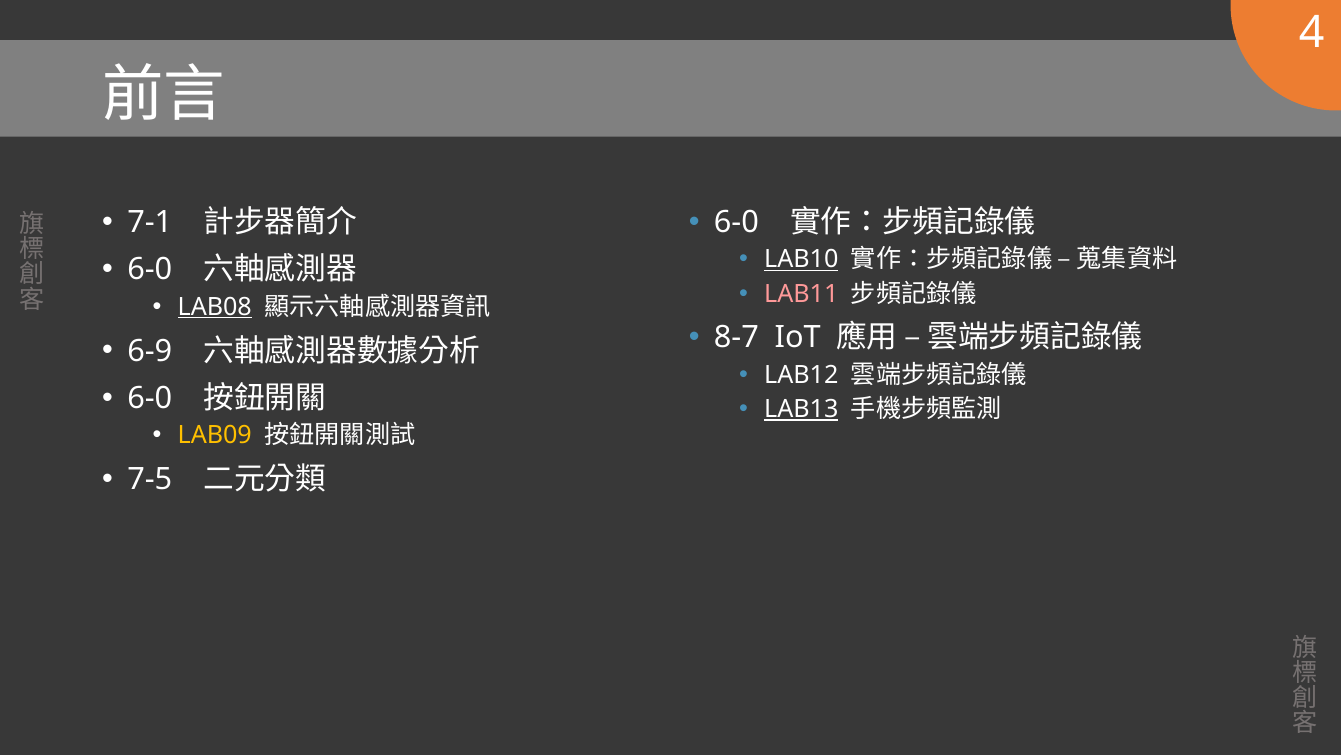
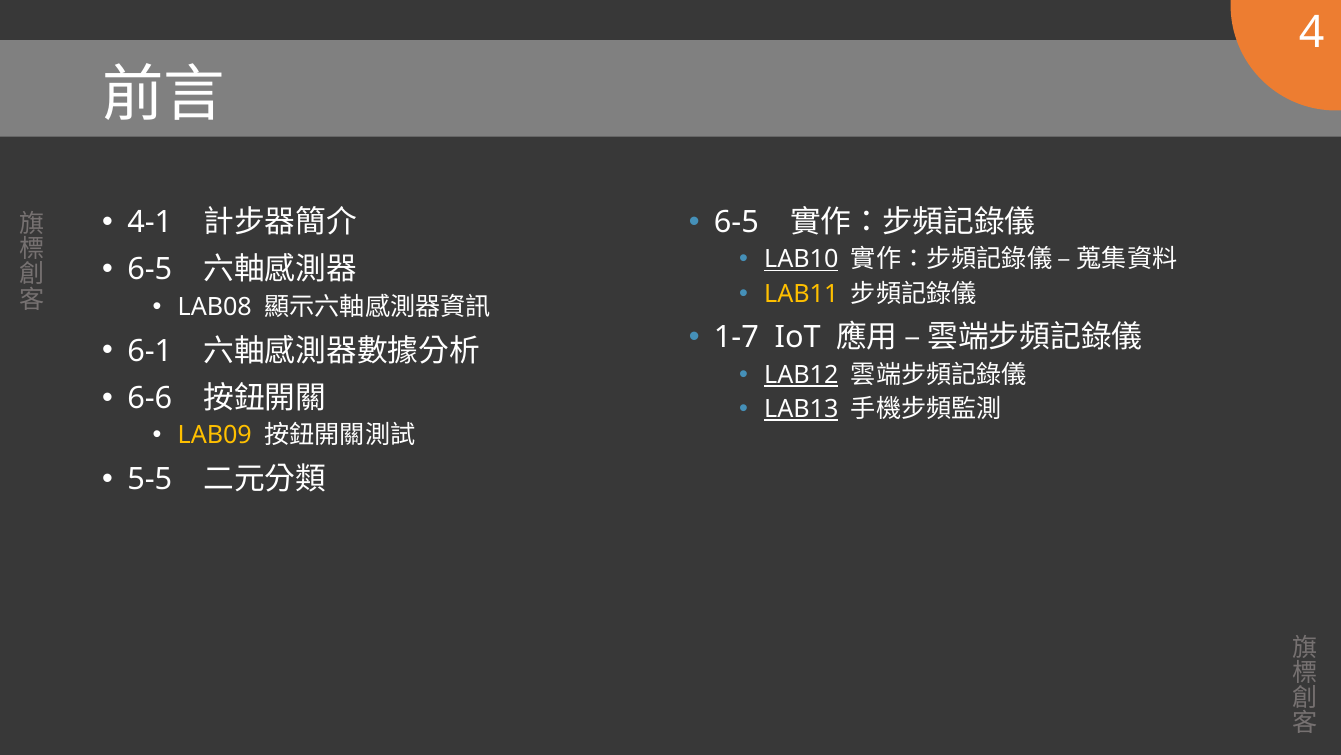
6-0: 6-0 -> 6-5 (736, 222)
7-1: 7-1 -> 4-1 (150, 222)
6-0: 6-0 -> 6-5 (150, 269)
LAB11 colour: pink -> yellow (801, 293)
LAB08 underline: present -> none (215, 307)
8-7: 8-7 -> 1-7 (736, 338)
6-9: 6-9 -> 6-1 (150, 351)
LAB12 underline: none -> present (801, 375)
6-0: 6-0 -> 6-6 (150, 398)
7-5: 7-5 -> 5-5 (150, 479)
